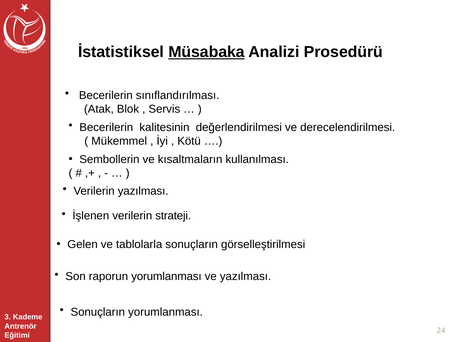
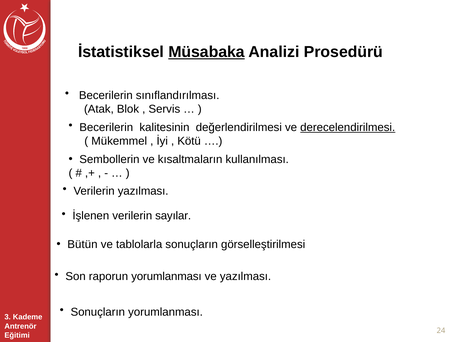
derecelendirilmesi underline: none -> present (348, 127)
strateji: strateji -> sayılar (173, 216)
Gelen: Gelen -> Bütün (82, 244)
